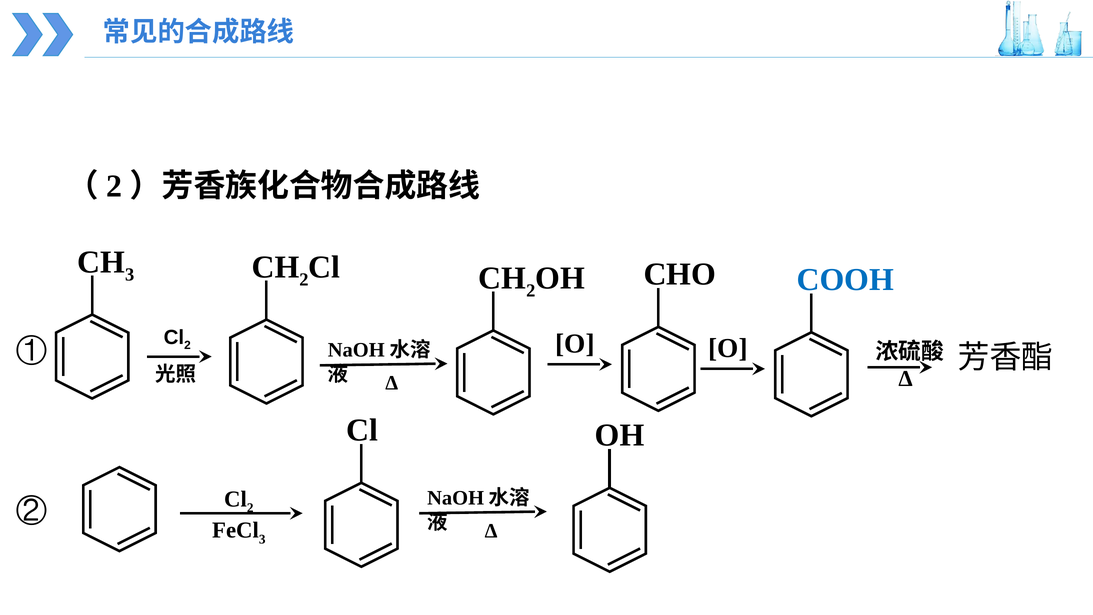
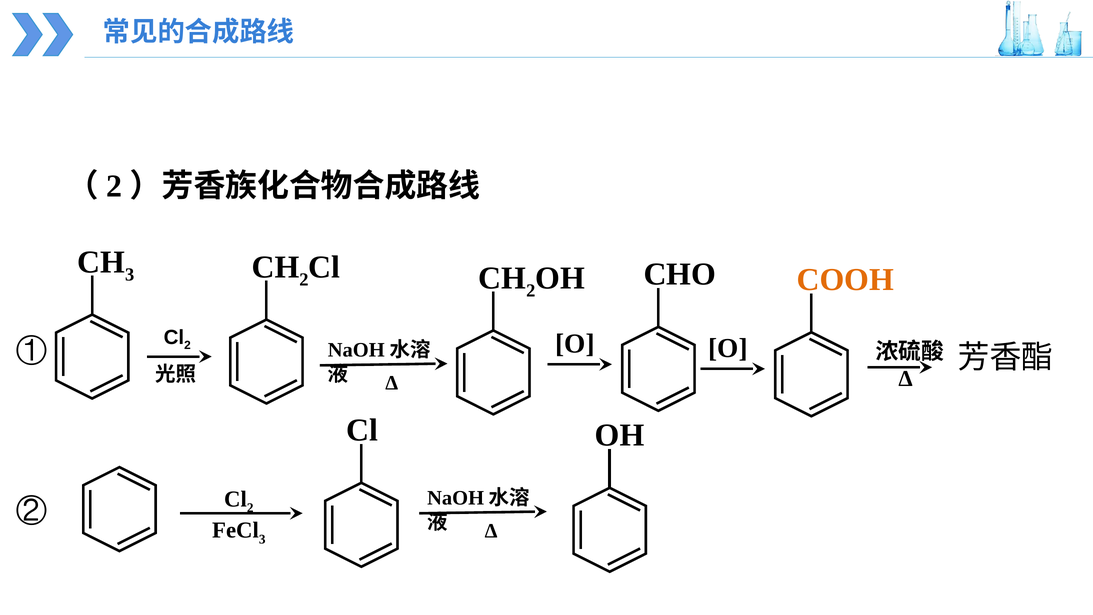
COOH colour: blue -> orange (845, 280)
